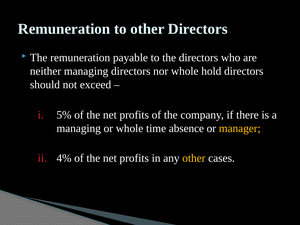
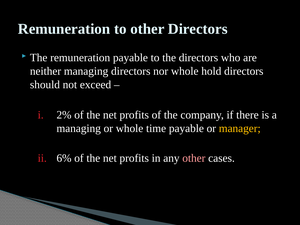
5%: 5% -> 2% (64, 115)
time absence: absence -> payable (186, 128)
4%: 4% -> 6% (64, 158)
other colour: yellow -> pink (194, 158)
